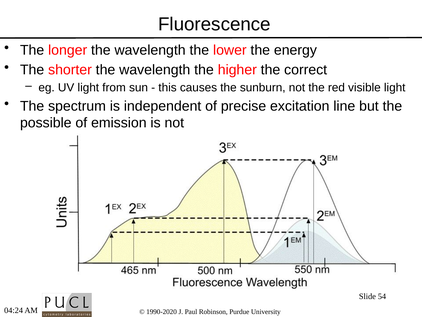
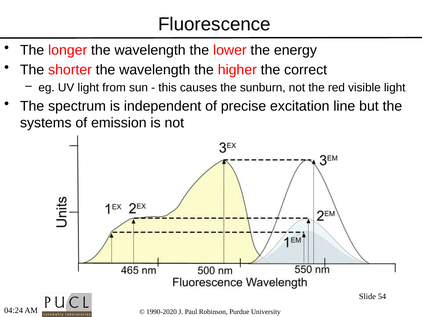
possible: possible -> systems (46, 123)
